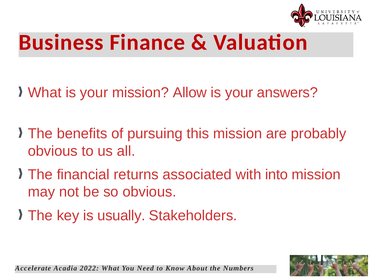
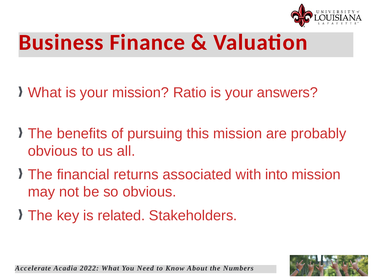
Allow: Allow -> Ratio (190, 93)
usually: usually -> related (121, 215)
